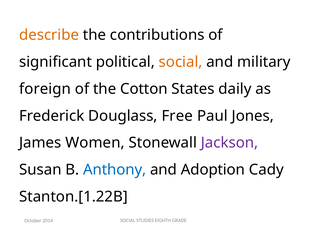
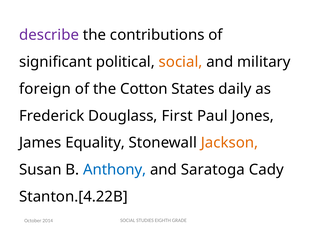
describe colour: orange -> purple (49, 35)
Free: Free -> First (177, 116)
Women: Women -> Equality (95, 143)
Jackson colour: purple -> orange (229, 143)
Adoption: Adoption -> Saratoga (213, 170)
Stanton.[1.22B: Stanton.[1.22B -> Stanton.[4.22B (73, 197)
